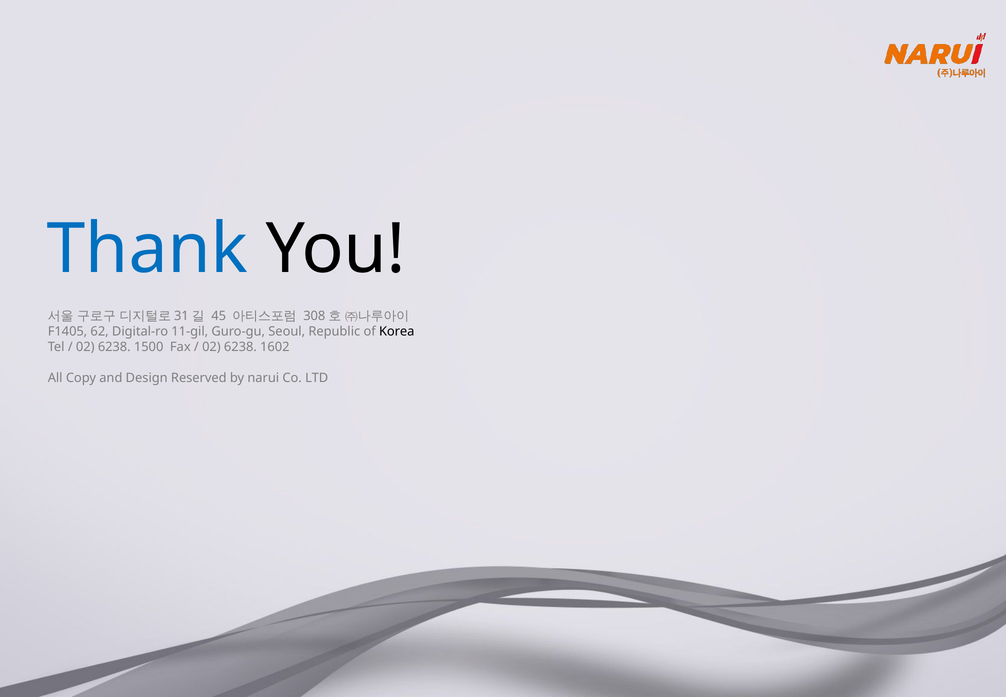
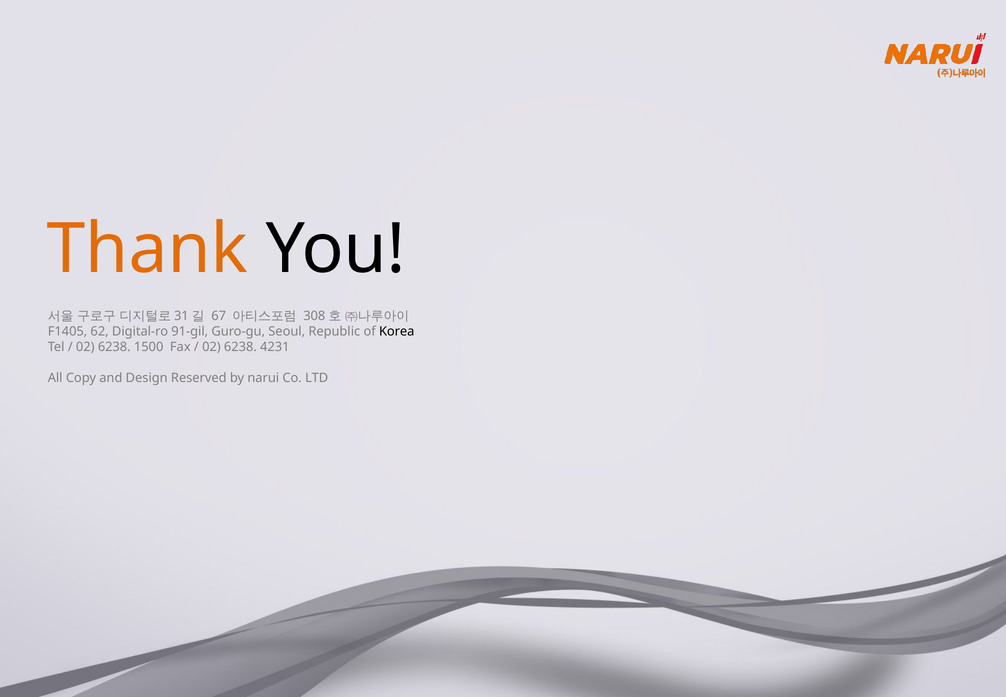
Thank colour: blue -> orange (147, 249)
45: 45 -> 67 (219, 316)
11-gil: 11-gil -> 91-gil (190, 331)
1602: 1602 -> 4231 (275, 347)
